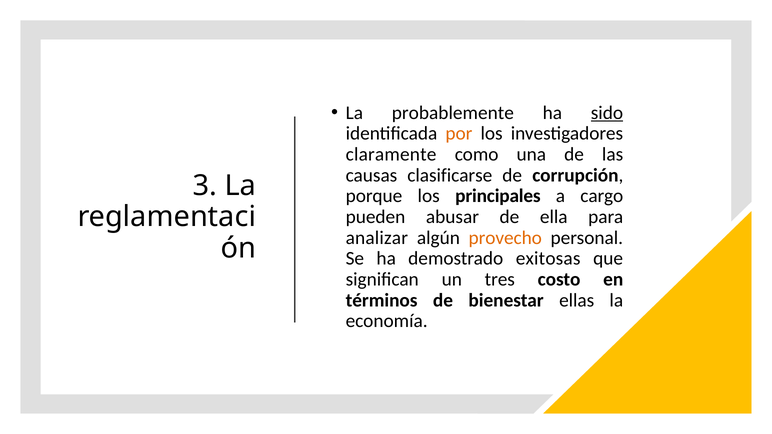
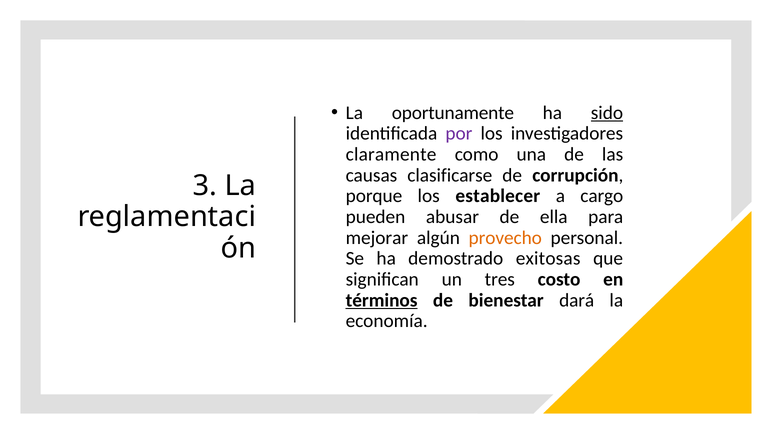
probablemente: probablemente -> oportunamente (453, 113)
por colour: orange -> purple (459, 134)
principales: principales -> establecer (498, 196)
analizar: analizar -> mejorar (377, 238)
términos underline: none -> present (382, 300)
ellas: ellas -> dará (577, 300)
